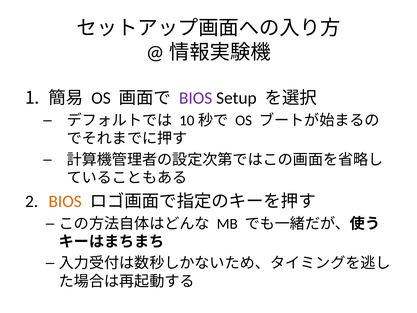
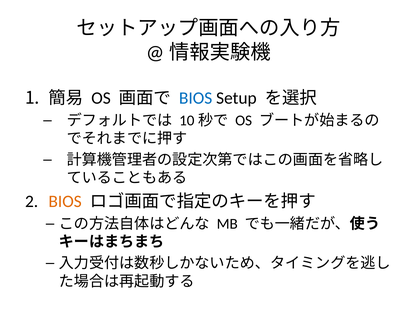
BIOS colour: purple -> blue (196, 98)
